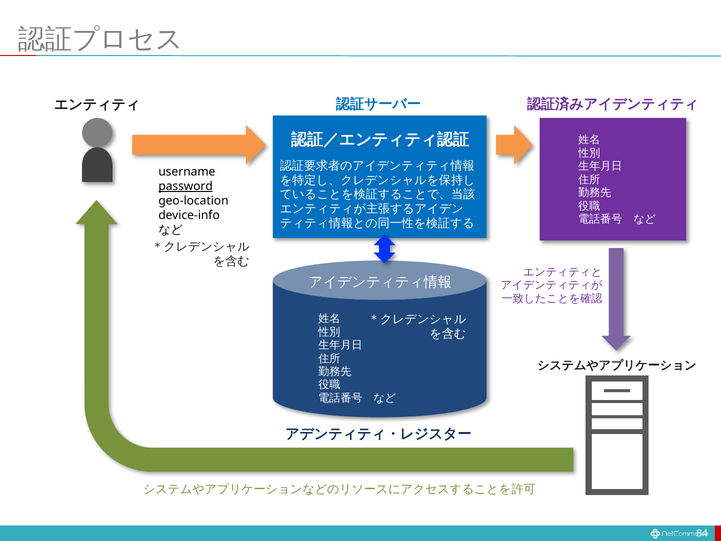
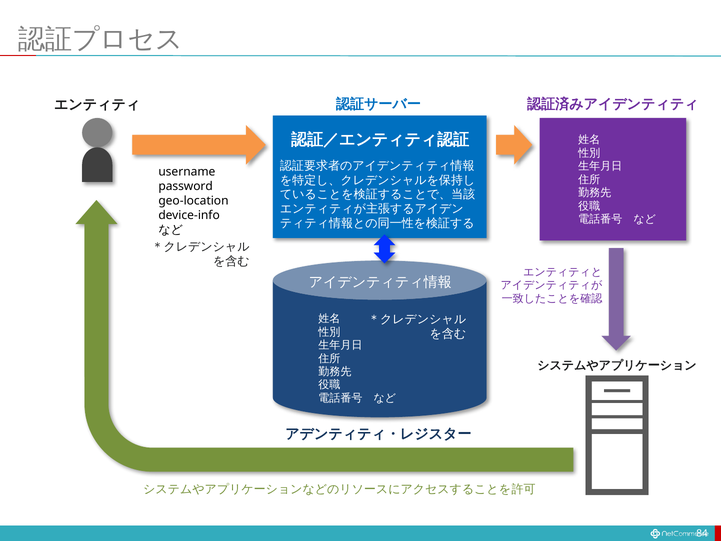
password underline: present -> none (186, 186)
